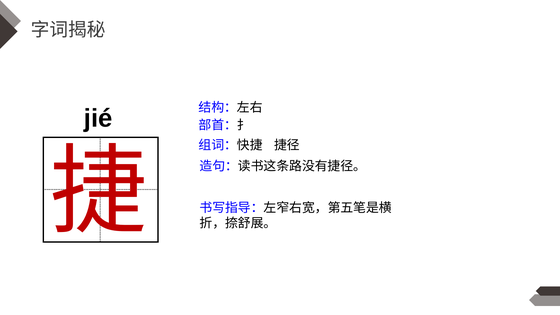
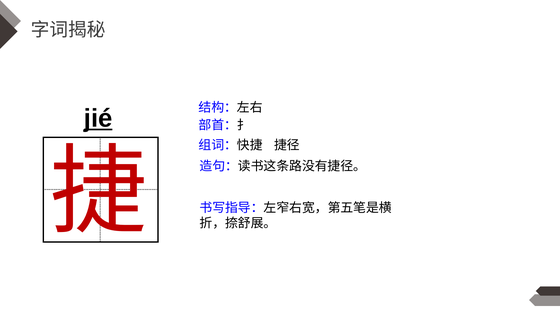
jié underline: none -> present (98, 118)
